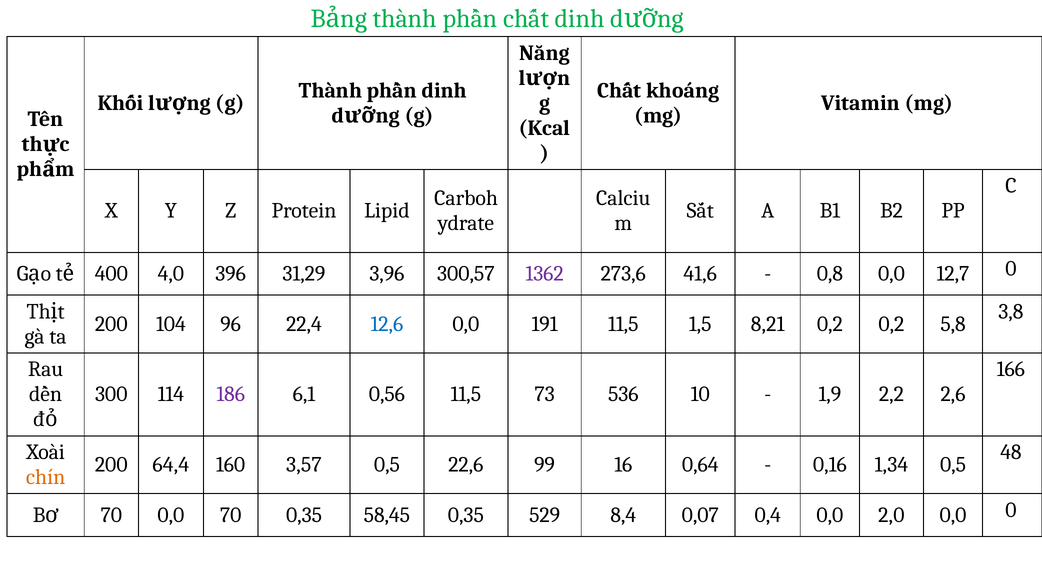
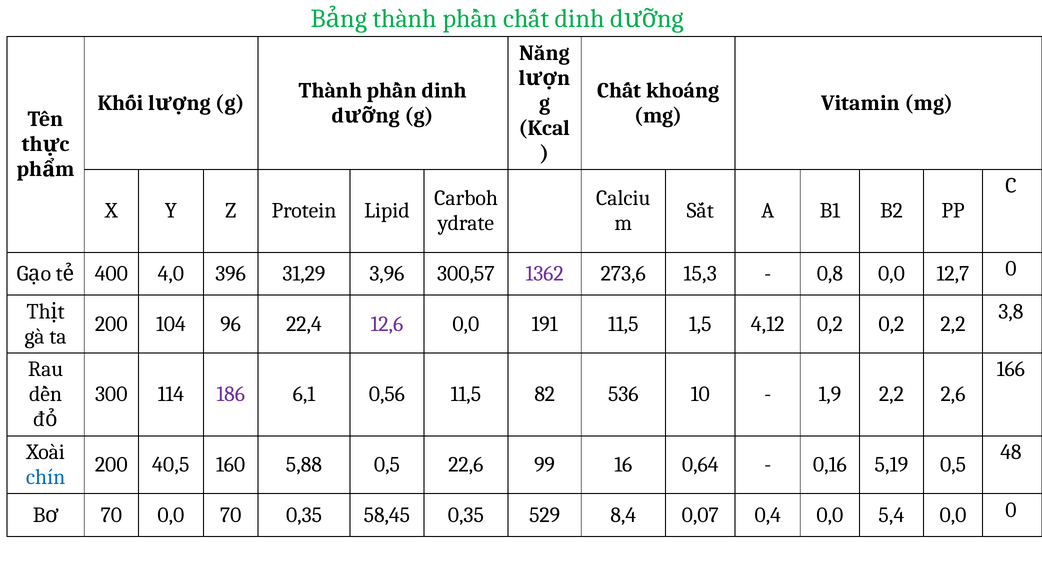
41,6: 41,6 -> 15,3 (700, 274)
12,6 colour: blue -> purple (387, 324)
8,21: 8,21 -> 4,12 (768, 324)
0,2 5,8: 5,8 -> 2,2 (953, 324)
73: 73 -> 82 (545, 394)
64,4: 64,4 -> 40,5 (171, 465)
3,57: 3,57 -> 5,88 (304, 465)
1,34: 1,34 -> 5,19 (891, 465)
chín colour: orange -> blue (46, 477)
2,0: 2,0 -> 5,4 (891, 515)
